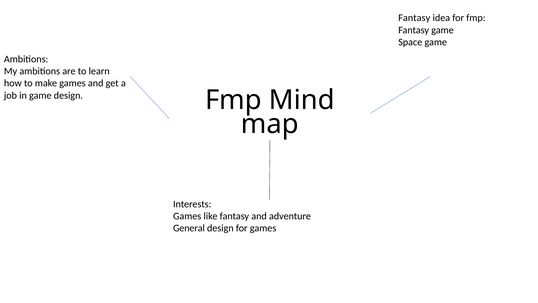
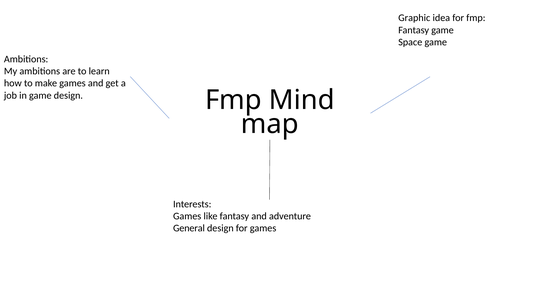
Fantasy: Fantasy -> Graphic (414, 18)
